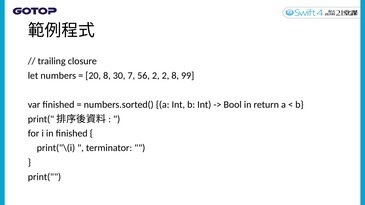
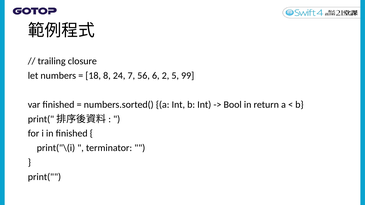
20: 20 -> 18 (93, 76)
30: 30 -> 24 (119, 76)
56 2: 2 -> 6 (156, 76)
2 8: 8 -> 5 (175, 76)
